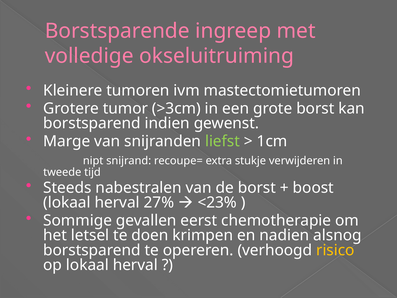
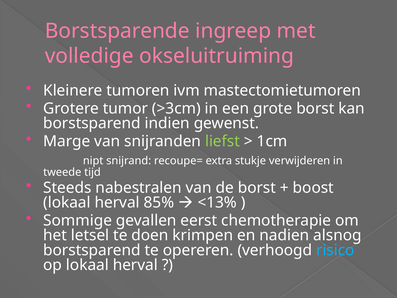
27%: 27% -> 85% (159, 202)
<23%: <23% -> <13% (217, 202)
risico colour: yellow -> light blue (335, 250)
